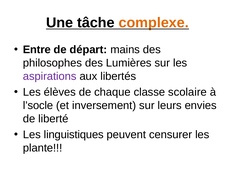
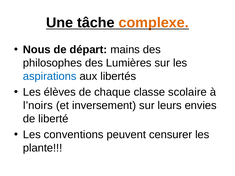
Entre: Entre -> Nous (37, 50)
aspirations colour: purple -> blue (50, 76)
l’socle: l’socle -> l’noirs (38, 106)
linguistiques: linguistiques -> conventions (74, 135)
